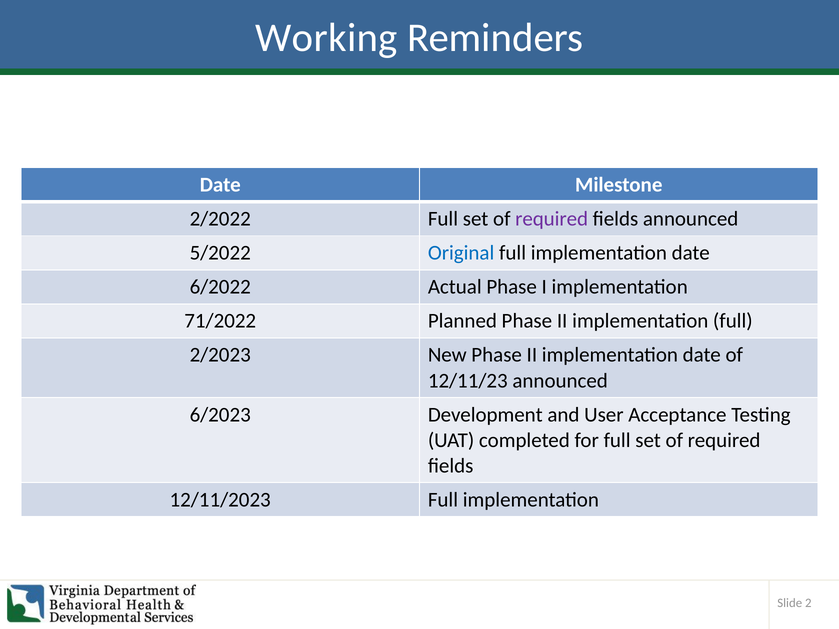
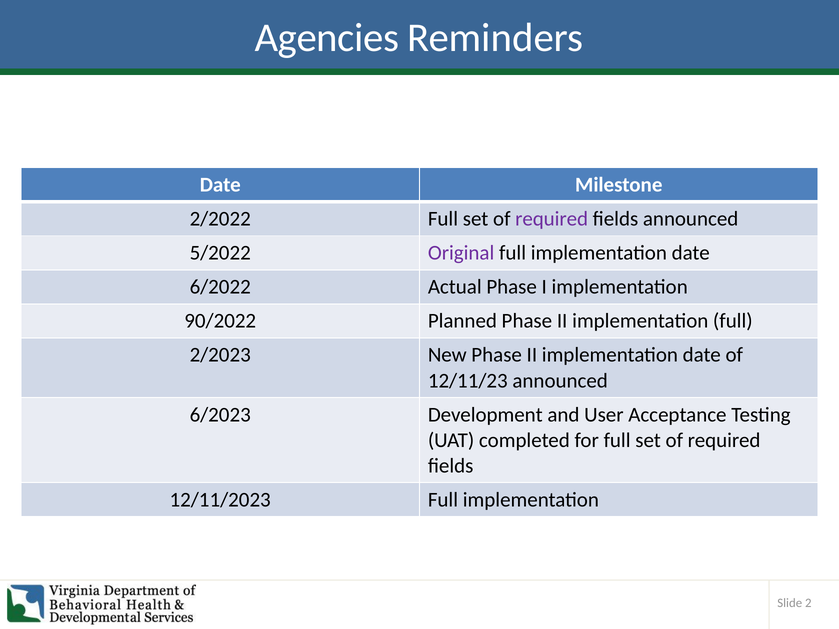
Working: Working -> Agencies (327, 38)
Original colour: blue -> purple (461, 253)
71/2022: 71/2022 -> 90/2022 (220, 321)
